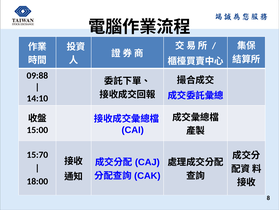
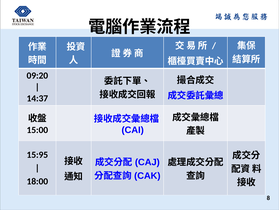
09:88: 09:88 -> 09:20 (37, 75)
14:10: 14:10 -> 14:37 (37, 98)
15:70: 15:70 -> 15:95 (37, 154)
